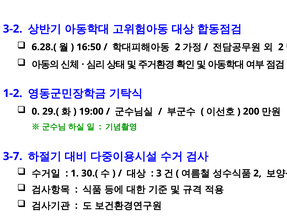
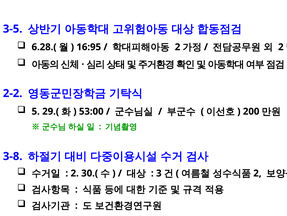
3-2: 3-2 -> 3-5 (13, 29)
16:50: 16:50 -> 16:95 (89, 47)
1-2: 1-2 -> 2-2 (13, 93)
0: 0 -> 5 (36, 111)
19:00: 19:00 -> 53:00 (91, 111)
3-7: 3-7 -> 3-8 (13, 156)
1: 1 -> 2 (75, 173)
